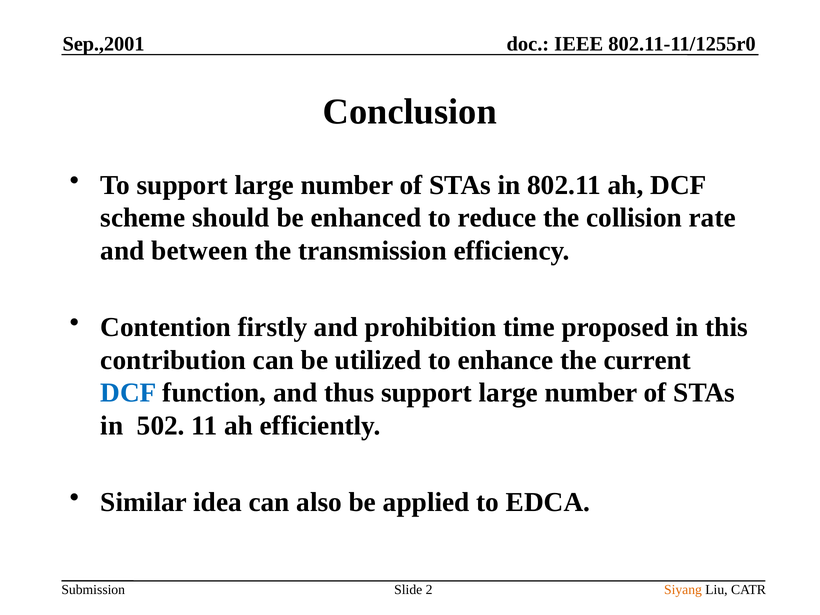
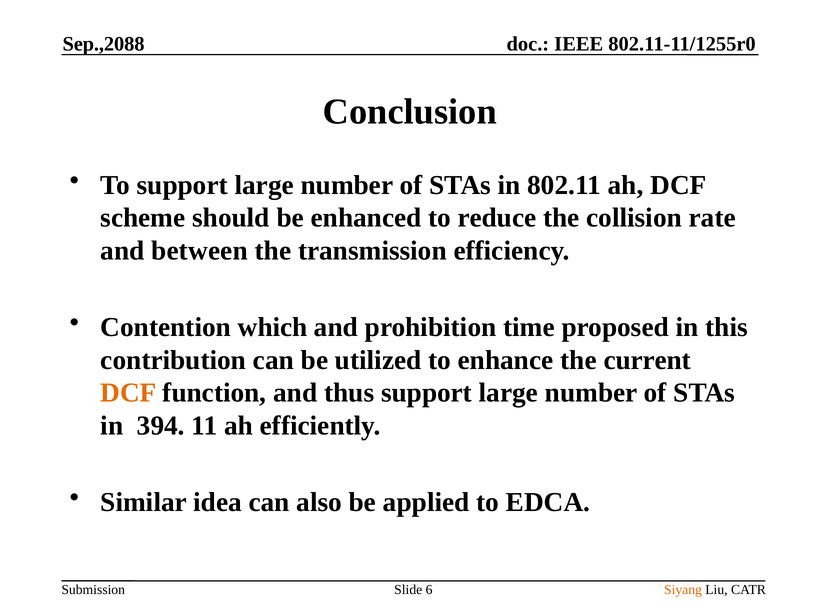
Sep.,2001: Sep.,2001 -> Sep.,2088 (104, 44)
firstly: firstly -> which (273, 327)
DCF colour: blue -> orange (129, 393)
502: 502 -> 394 (161, 426)
2: 2 -> 6 (429, 590)
